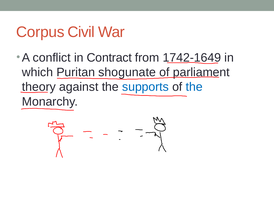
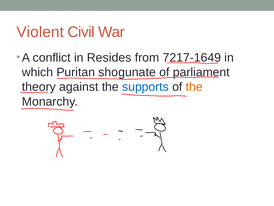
Corpus: Corpus -> Violent (40, 32)
Contract: Contract -> Resides (109, 57)
1742-1649: 1742-1649 -> 7217-1649 (192, 57)
the colour: blue -> orange (194, 87)
